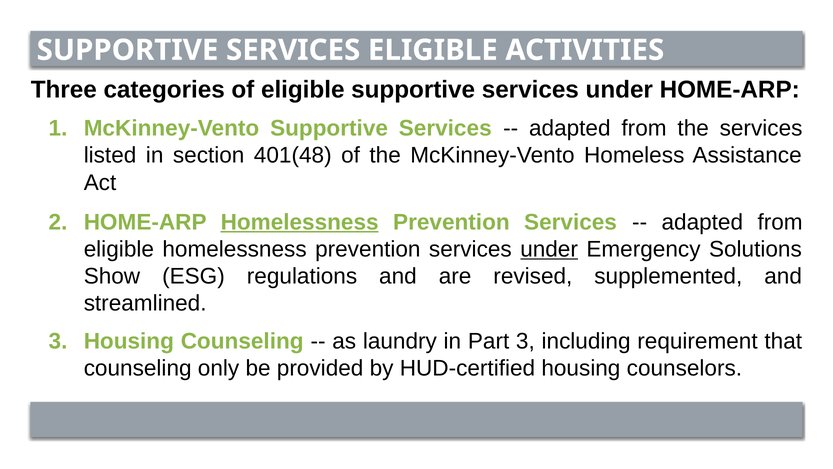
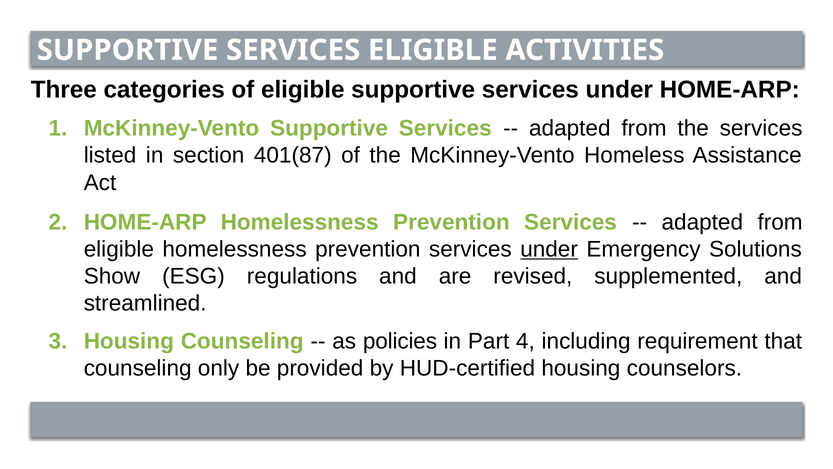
401(48: 401(48 -> 401(87 (293, 155)
Homelessness underline: present -> none (300, 222)
laundry: laundry -> policies (400, 341)
Part 3: 3 -> 4 (525, 341)
